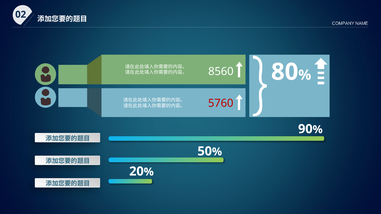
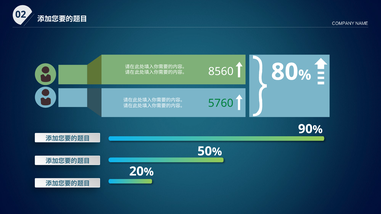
5760 colour: red -> green (221, 103)
